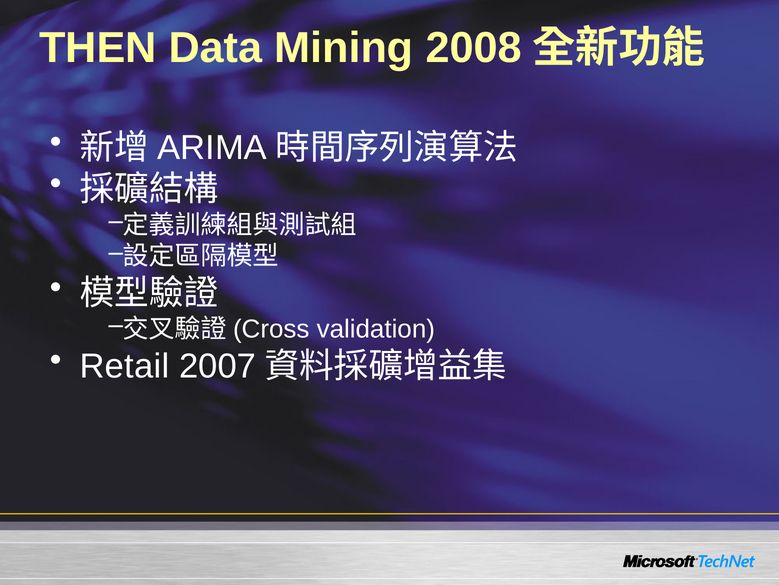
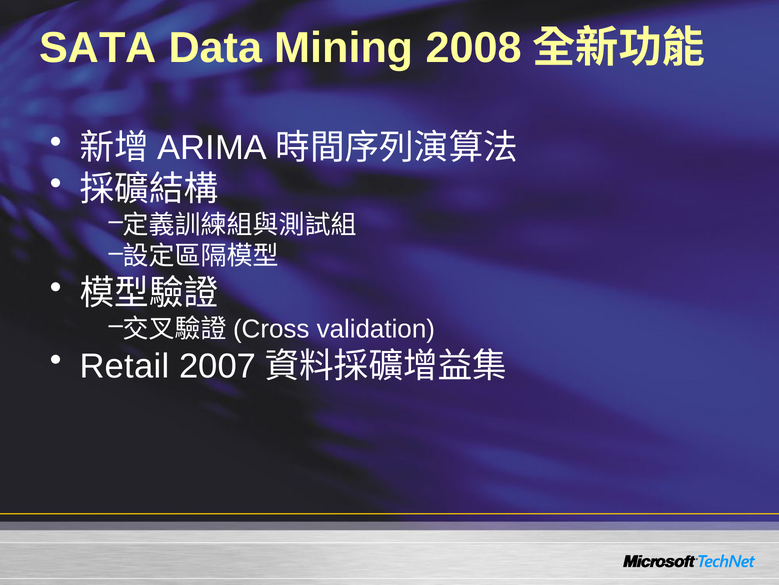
THEN: THEN -> SATA (98, 48)
